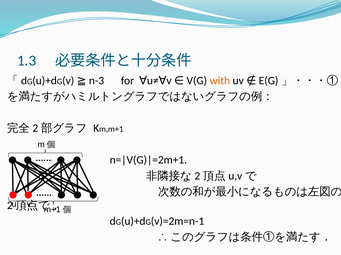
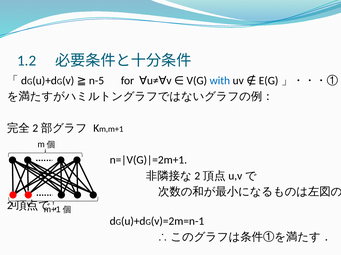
1.3: 1.3 -> 1.2 (27, 61)
with colour: orange -> blue (220, 81)
n-3: n-3 -> n-5 (96, 81)
